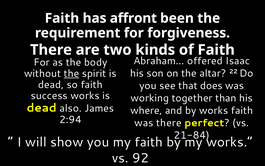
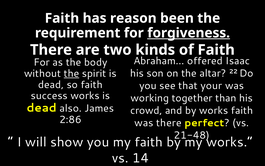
affront: affront -> reason (133, 18)
forgiveness underline: none -> present (189, 33)
does: does -> your (211, 85)
where: where -> crowd (146, 110)
2:94: 2:94 -> 2:86 (70, 119)
21-84: 21-84 -> 21-48 (192, 135)
92: 92 -> 14 (140, 158)
